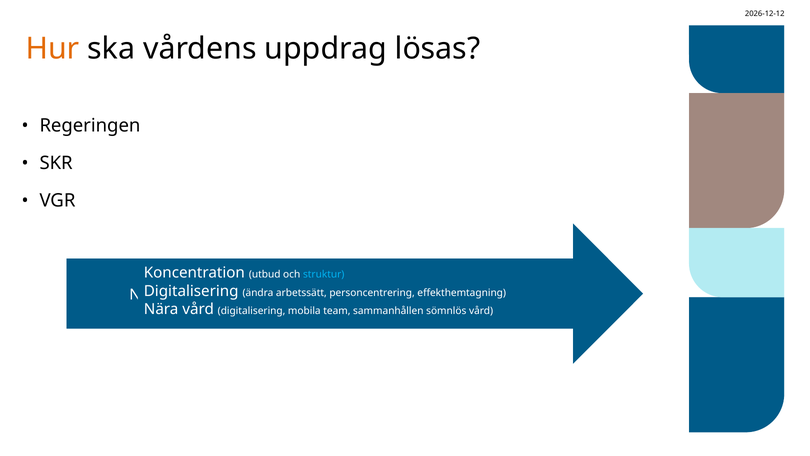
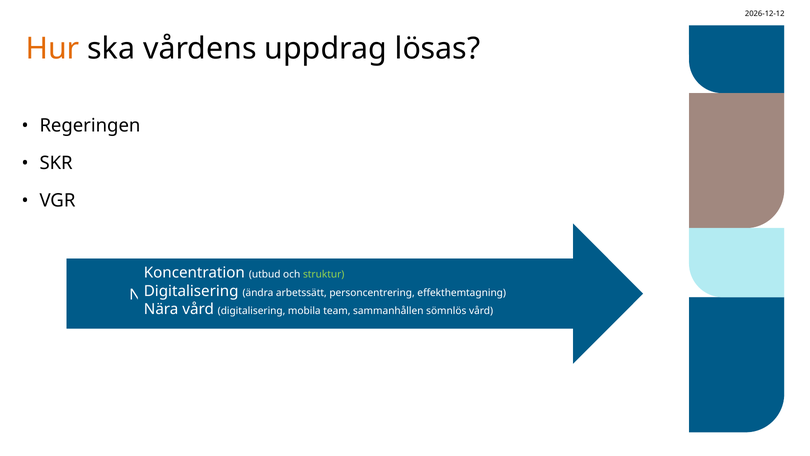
struktur colour: light blue -> light green (324, 274)
